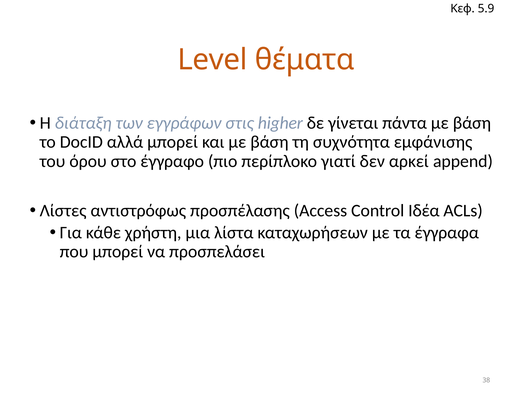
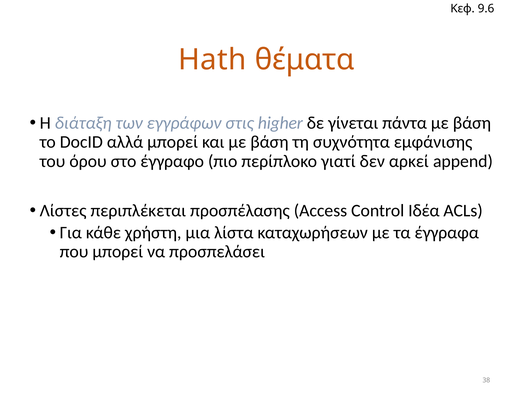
5.9: 5.9 -> 9.6 (486, 9)
Level: Level -> Hath (212, 60)
αντιστρόφως: αντιστρόφως -> περιπλέκεται (138, 211)
